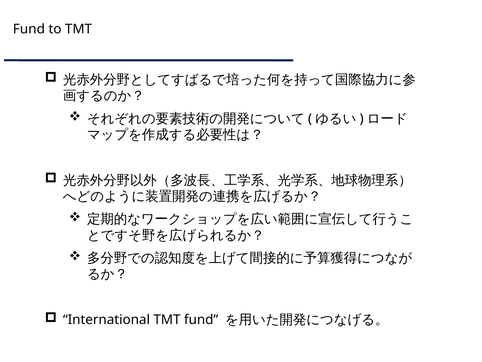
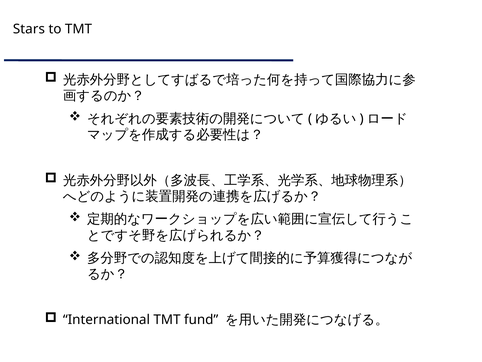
Fund: Fund -> Stars (29, 29)
